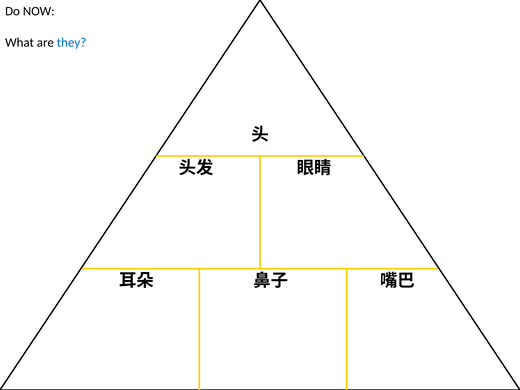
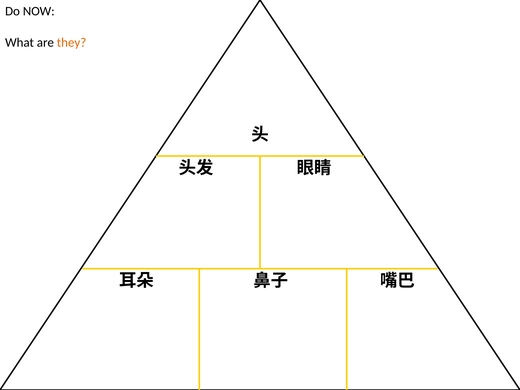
they colour: blue -> orange (72, 42)
